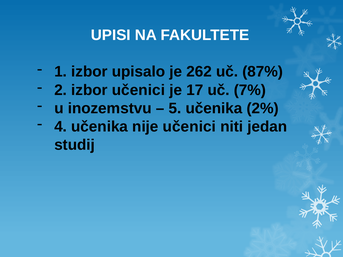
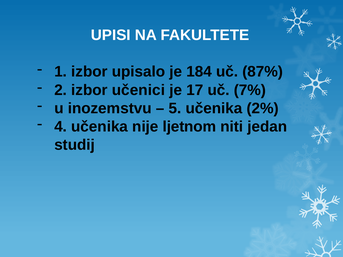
262: 262 -> 184 (199, 72)
nije učenici: učenici -> ljetnom (189, 127)
